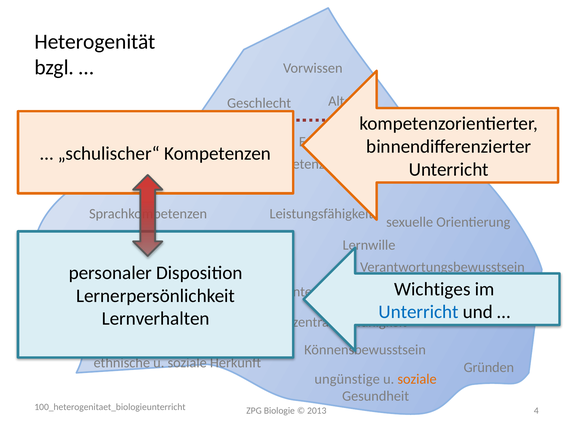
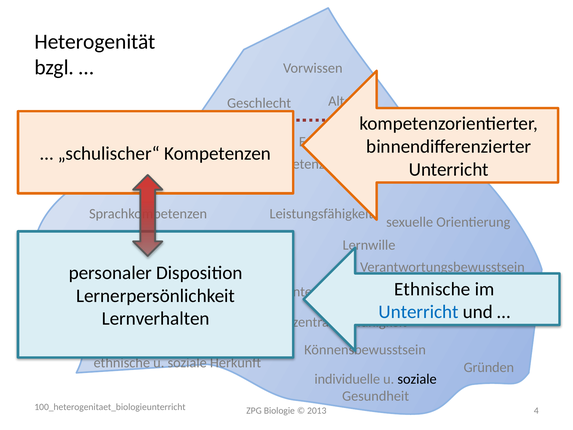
Wichtiges: Wichtiges -> Ethnische (432, 289)
ungünstige: ungünstige -> individuelle (347, 379)
soziale colour: orange -> black (417, 379)
